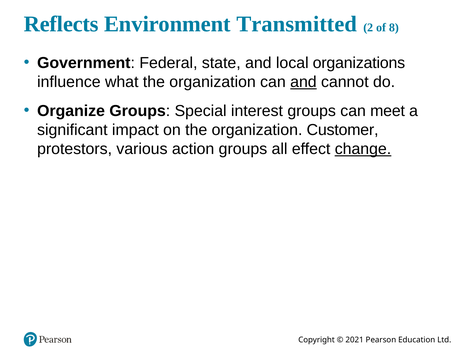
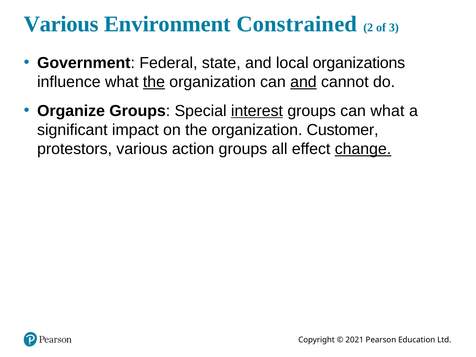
Reflects: Reflects -> Various (61, 24)
Transmitted: Transmitted -> Constrained (297, 24)
8: 8 -> 3 (394, 28)
the underline: none -> present (154, 82)
interest underline: none -> present (257, 111)
can meet: meet -> what (387, 111)
